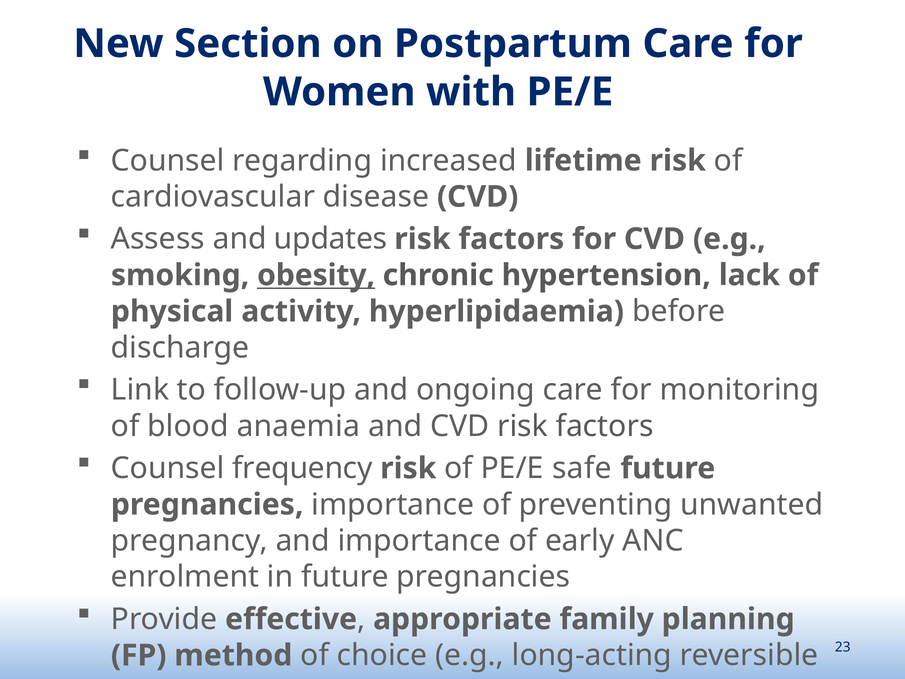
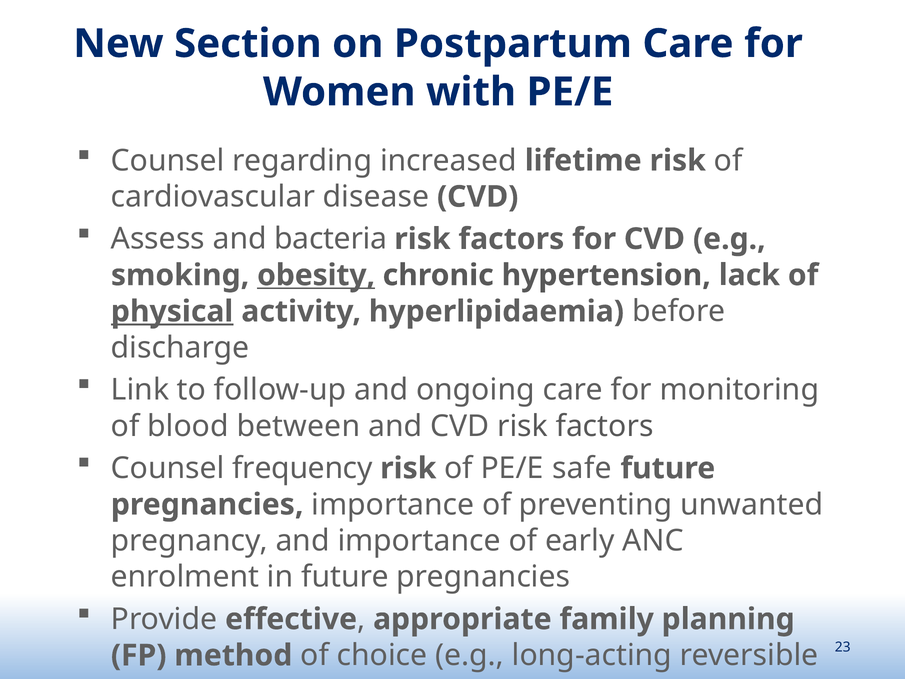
updates: updates -> bacteria (331, 239)
physical underline: none -> present (172, 311)
anaemia: anaemia -> between (298, 426)
